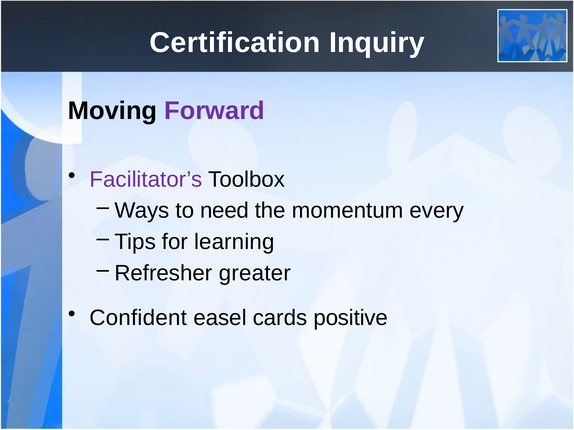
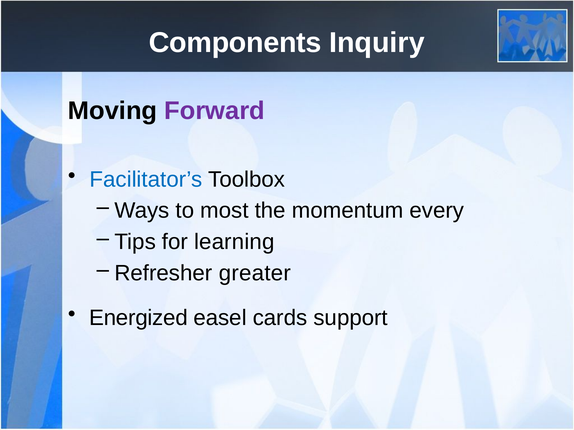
Certification: Certification -> Components (235, 43)
Facilitator’s colour: purple -> blue (146, 180)
need: need -> most (224, 211)
Confident: Confident -> Energized (138, 318)
positive: positive -> support (351, 318)
